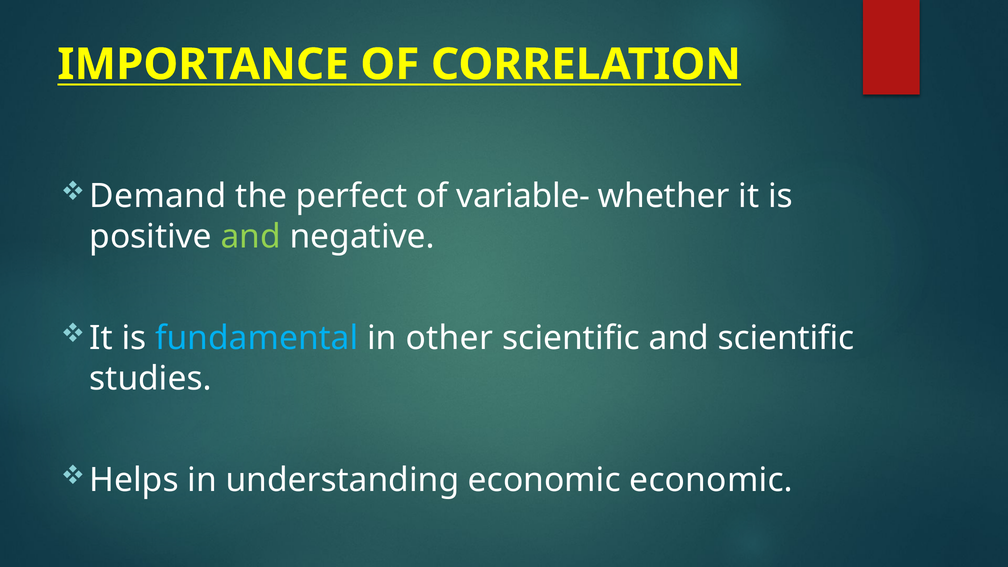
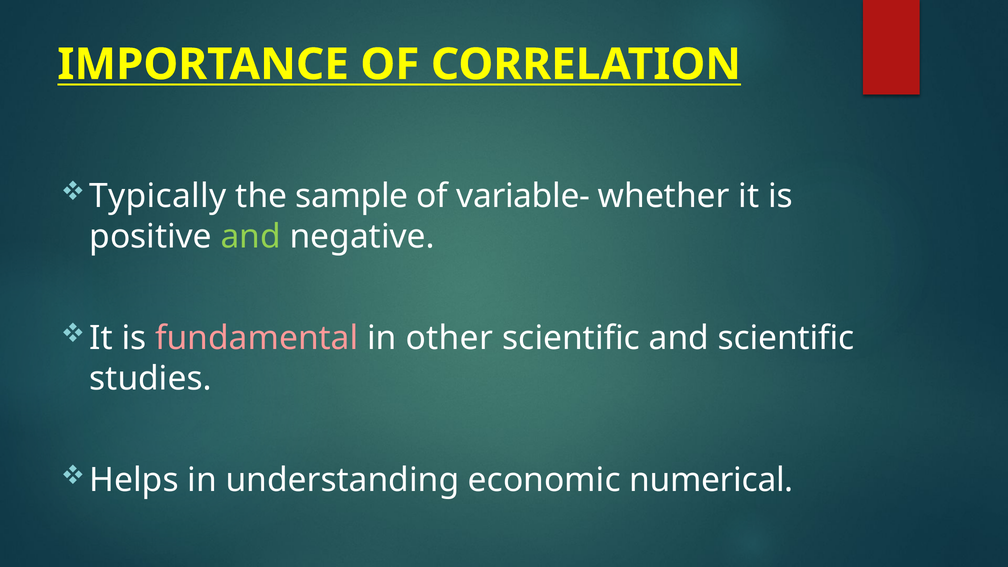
Demand: Demand -> Typically (158, 196)
perfect: perfect -> sample (352, 196)
fundamental colour: light blue -> pink (257, 338)
economic economic: economic -> numerical (711, 480)
